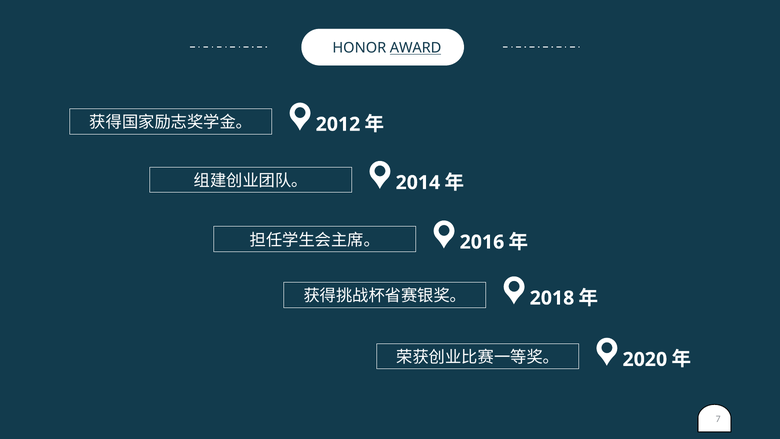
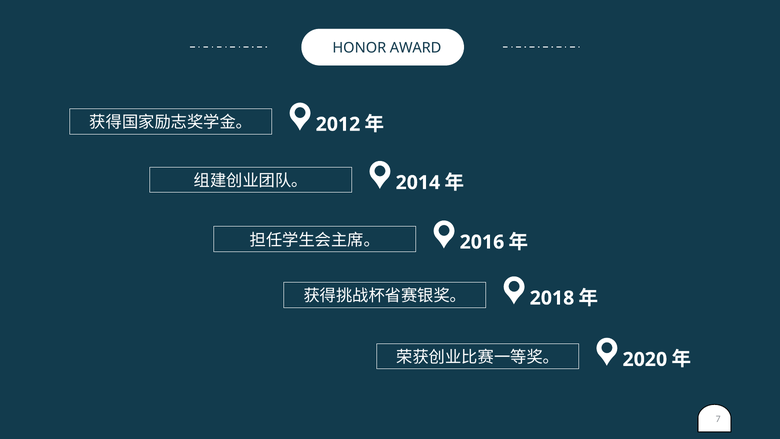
AWARD underline: present -> none (416, 48)
